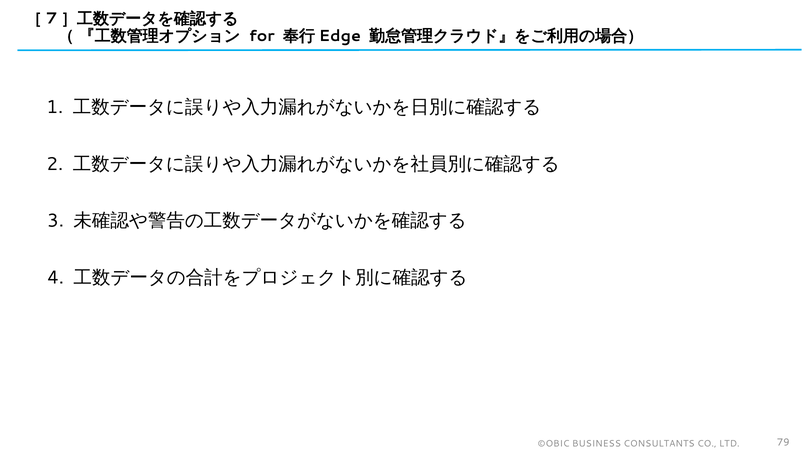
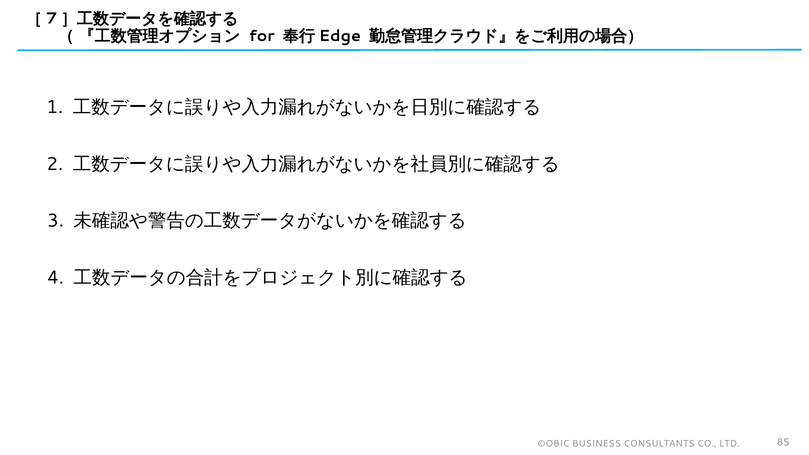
79: 79 -> 85 (783, 443)
